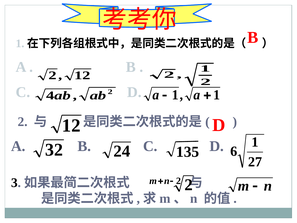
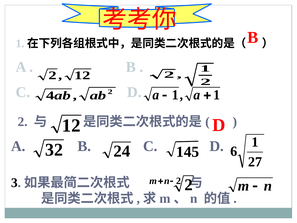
135: 135 -> 145 (188, 152)
